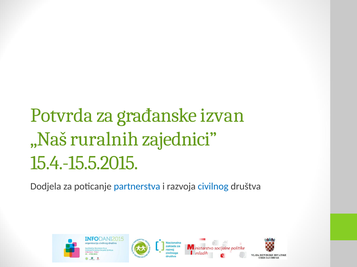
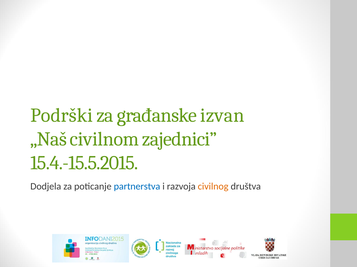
Potvrda: Potvrda -> Podrški (62, 116)
ruralnih: ruralnih -> civilnom (104, 140)
civilnog colour: blue -> orange (213, 187)
